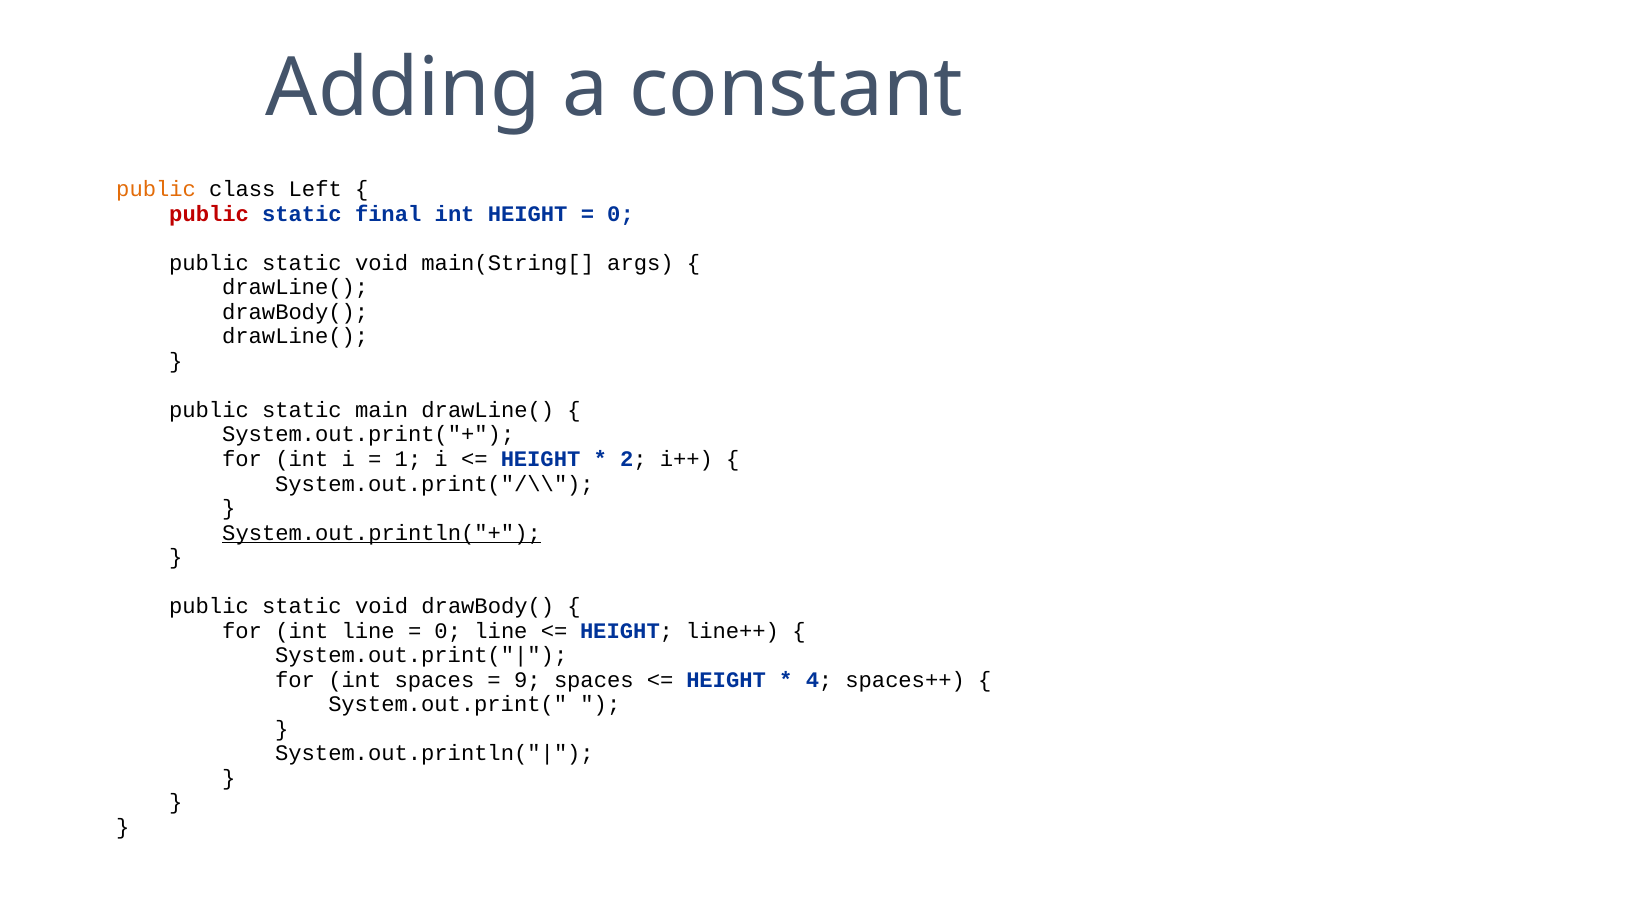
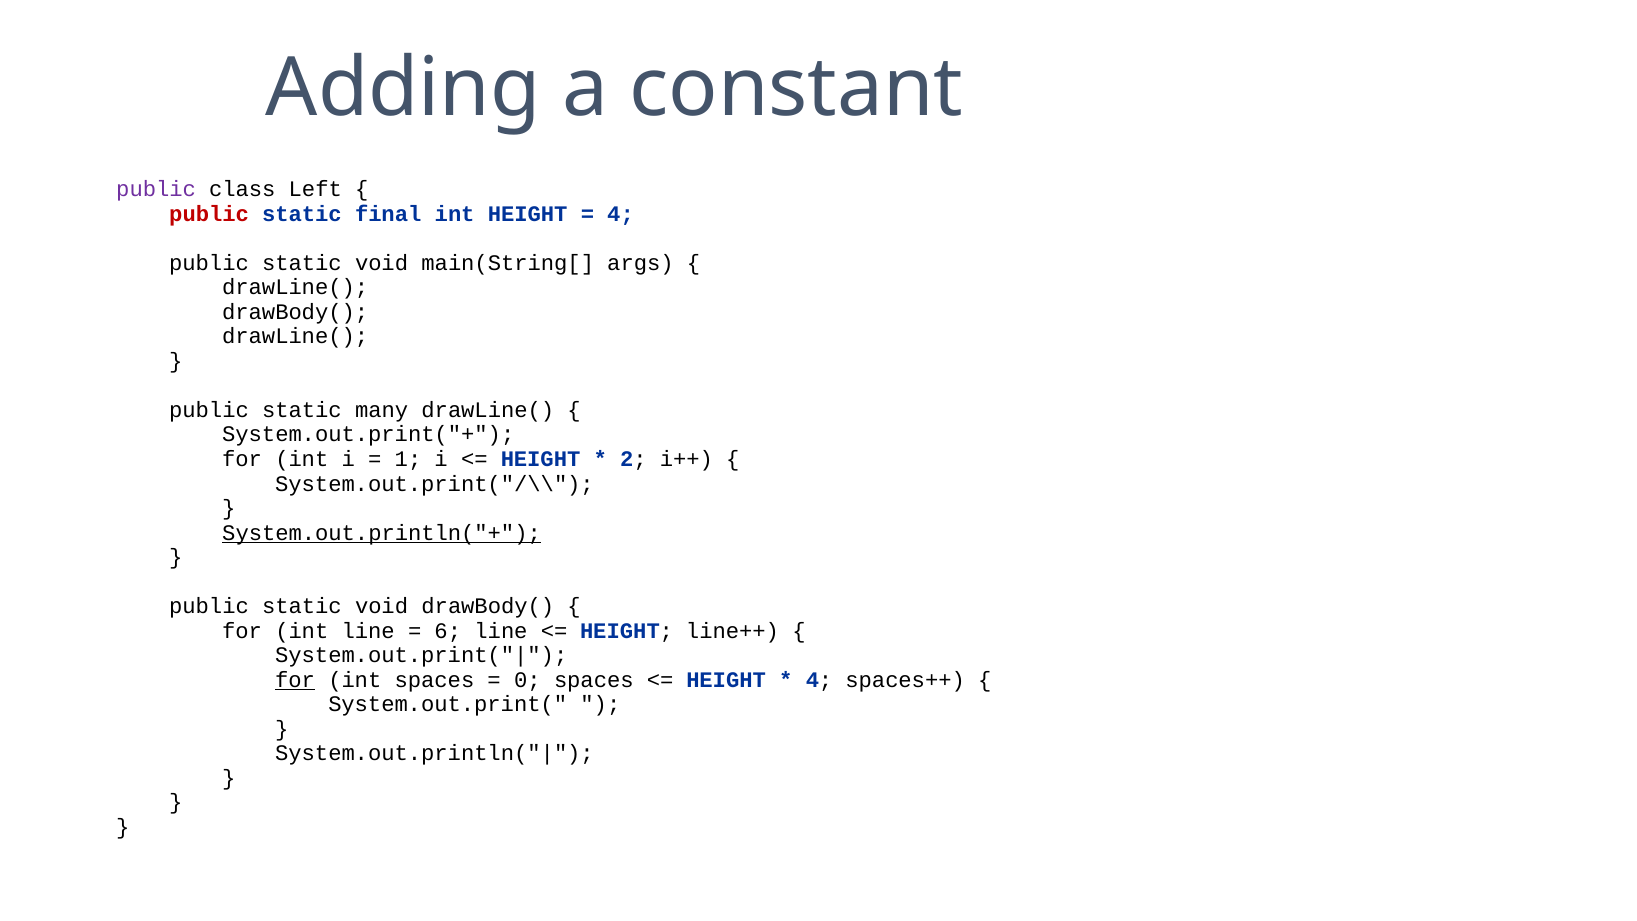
public colour: orange -> purple (156, 190)
0: 0 -> 4 (621, 214)
main: main -> many (382, 410)
0: 0 -> 6 (448, 631)
for underline: none -> present (295, 680)
9: 9 -> 0 (527, 680)
